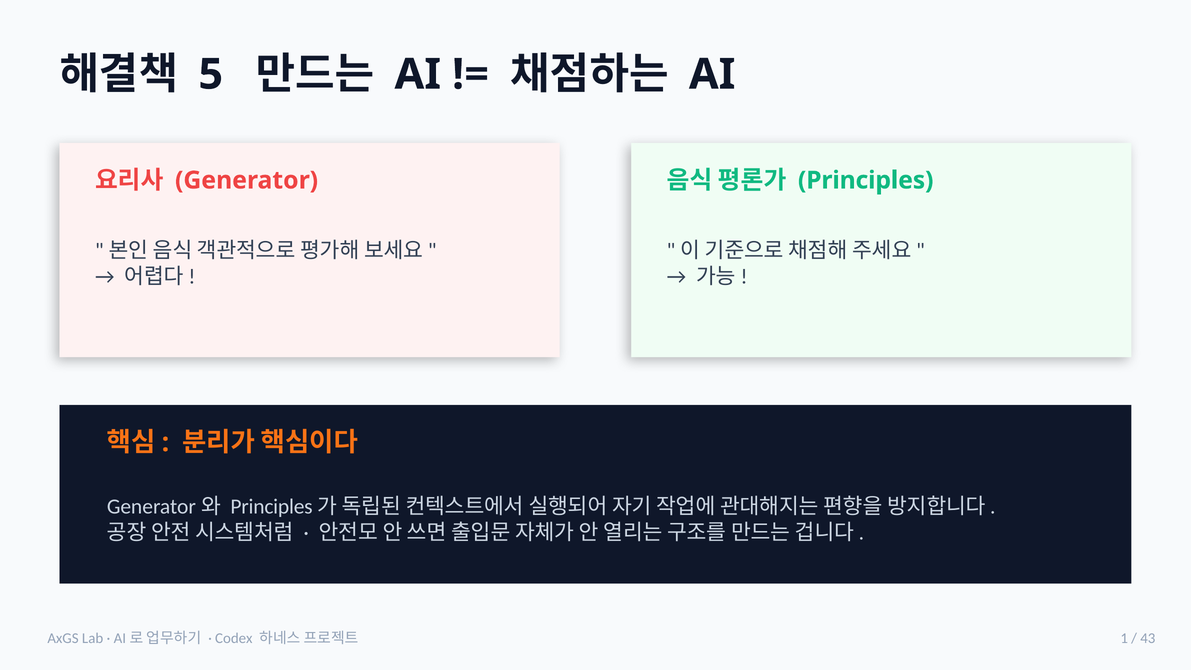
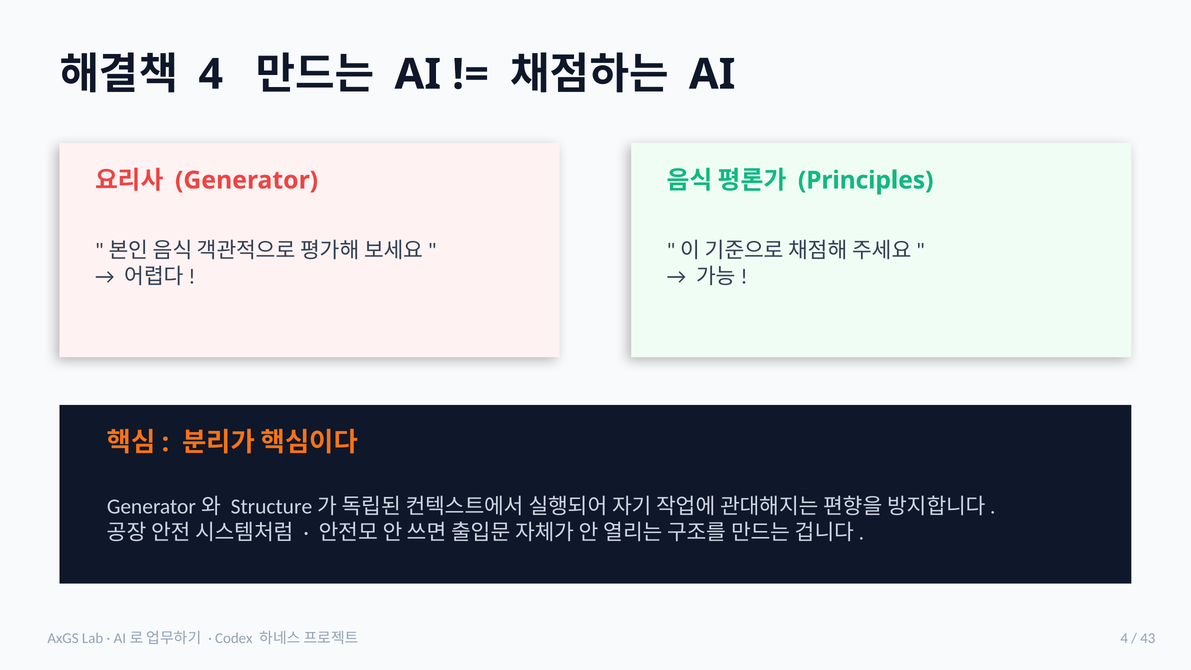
5: 5 -> 4 (211, 74)
Principles: Principles -> Structure (271, 507)
1: 1 -> 4 (1124, 638)
